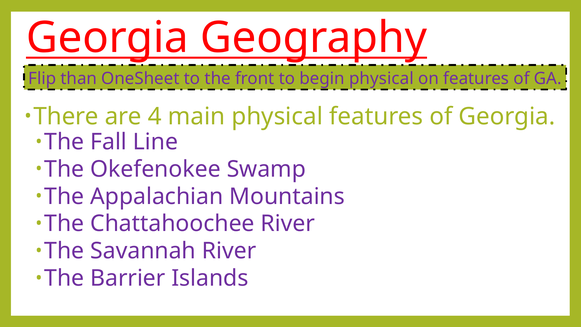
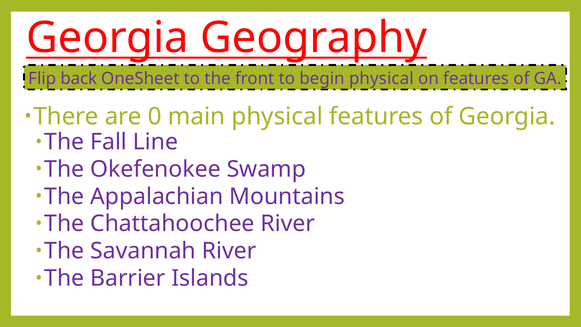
than: than -> back (79, 78)
4: 4 -> 0 (155, 116)
